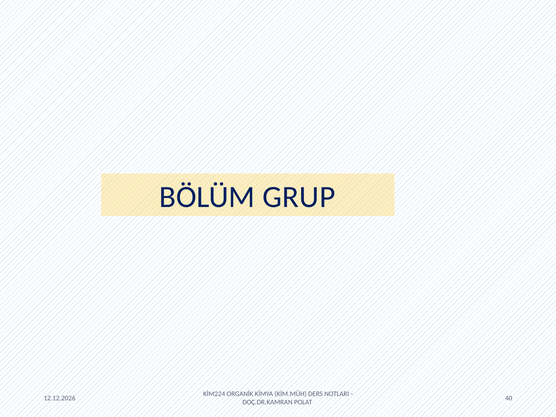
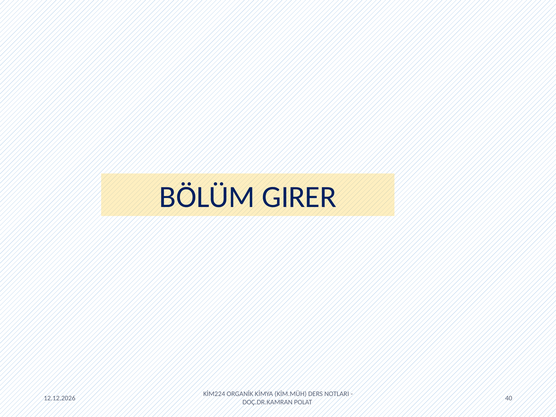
GRUP: GRUP -> GIRER (299, 197)
